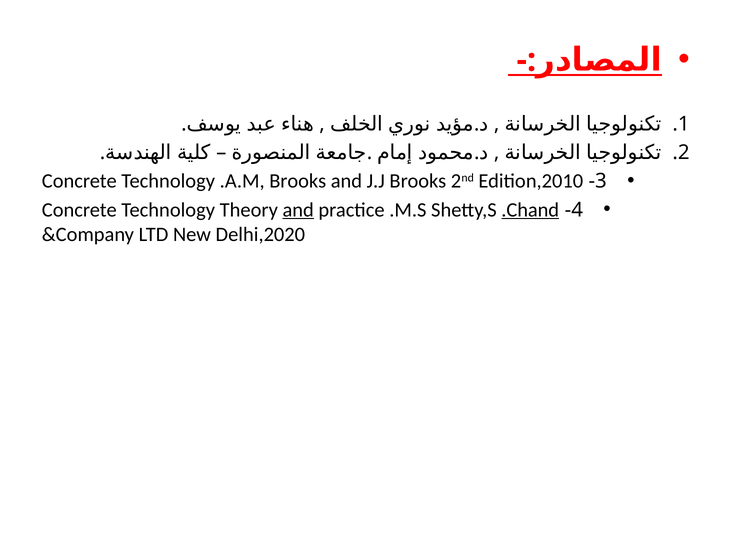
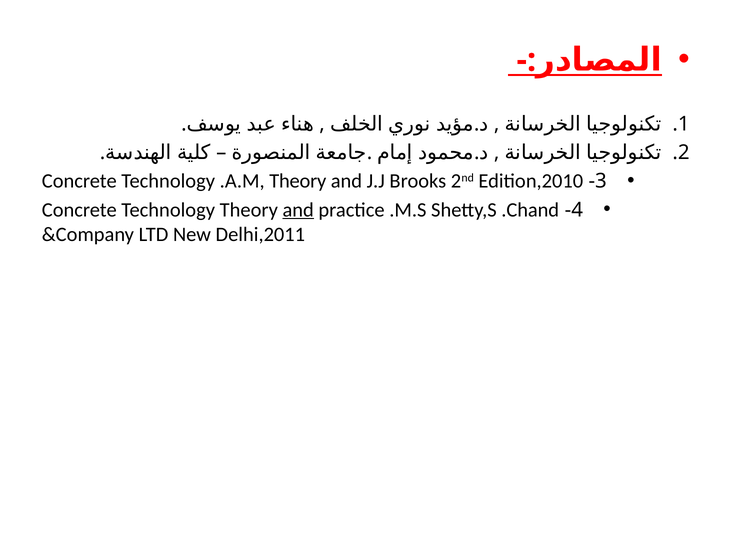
.A.M Brooks: Brooks -> Theory (298, 181)
.Chand underline: present -> none (530, 210)
Delhi,2020: Delhi,2020 -> Delhi,2011 (260, 234)
